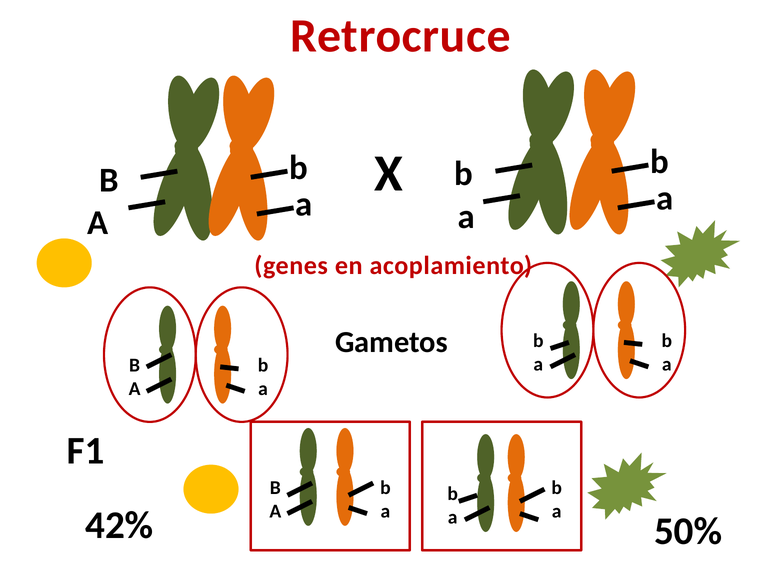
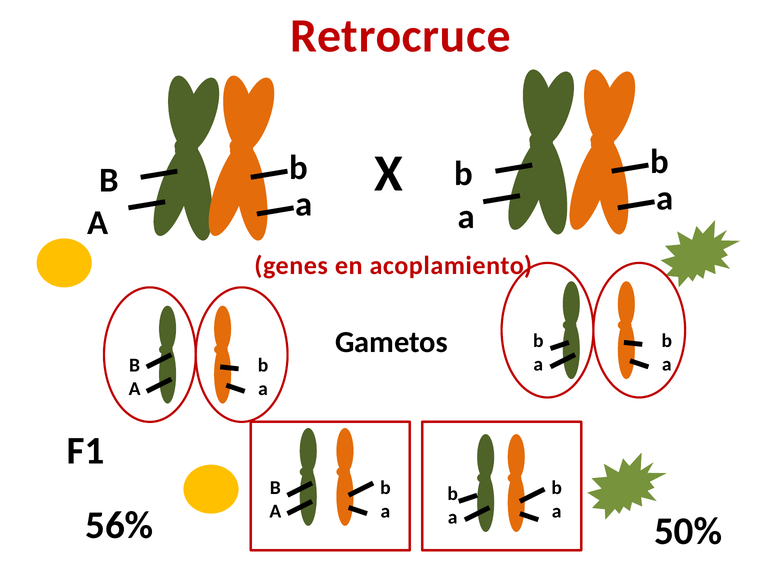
42%: 42% -> 56% (119, 526)
